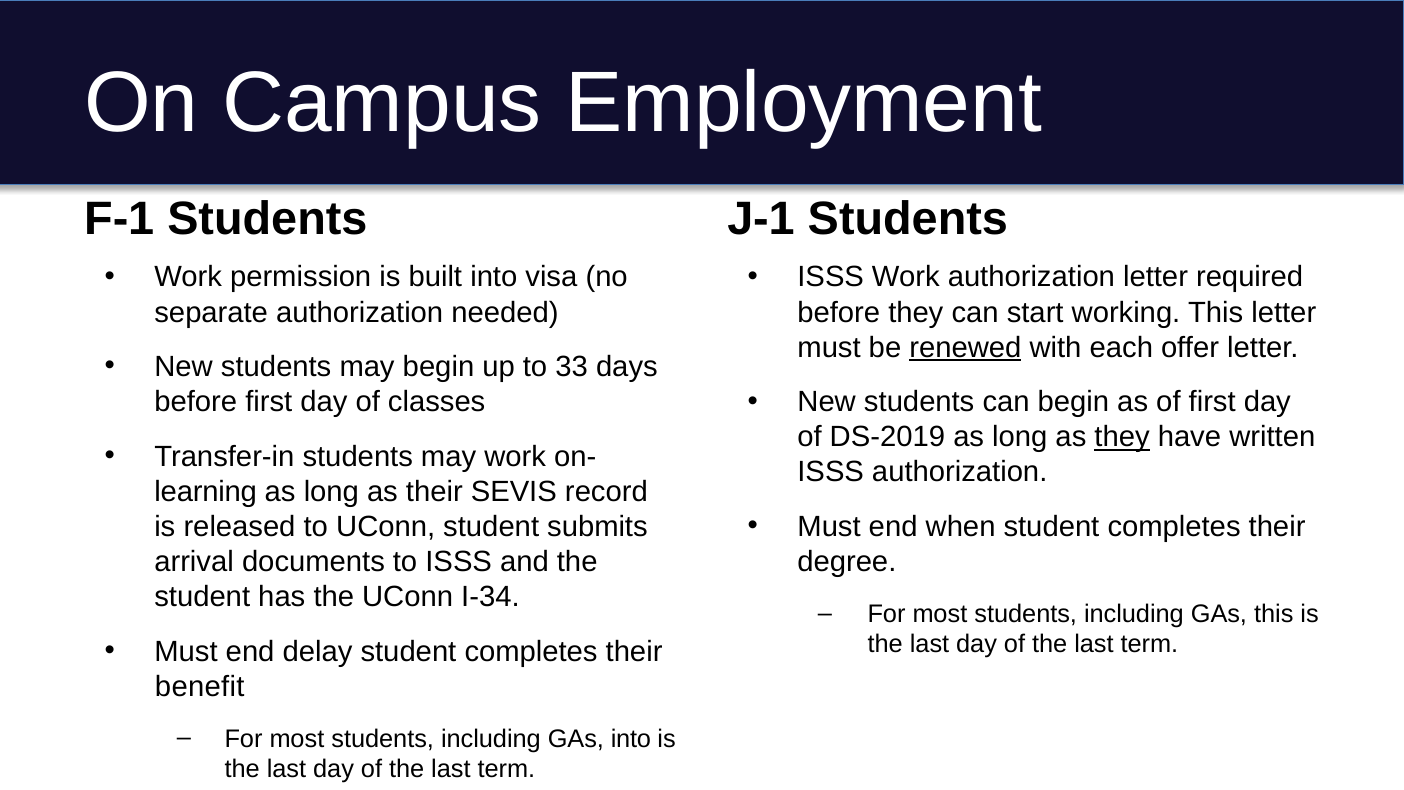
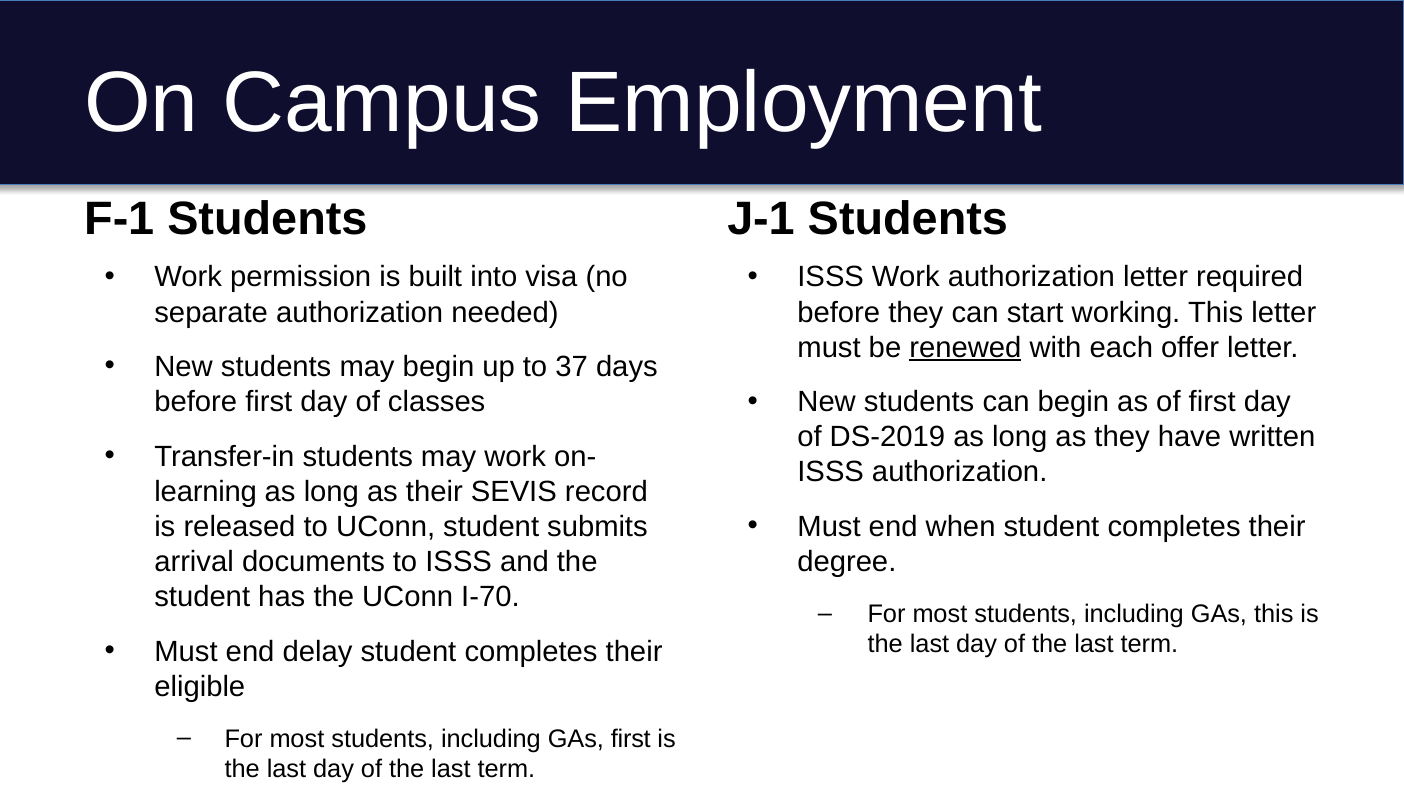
33: 33 -> 37 (572, 367)
they underline: present -> none (1122, 437)
I-34: I-34 -> I-70 (490, 597)
benefit: benefit -> eligible (200, 687)
GAs into: into -> first (631, 739)
